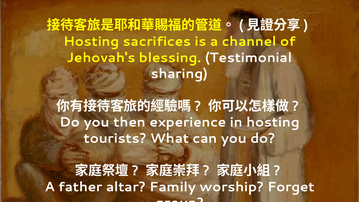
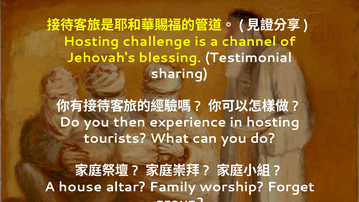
sacrifices: sacrifices -> challenge (157, 41)
father: father -> house (80, 187)
